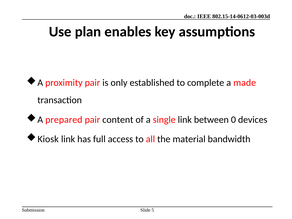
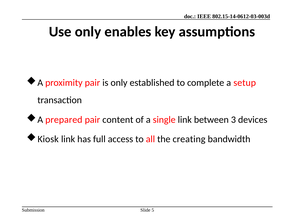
Use plan: plan -> only (88, 32)
made: made -> setup (245, 83)
0: 0 -> 3 (233, 120)
material: material -> creating (189, 139)
